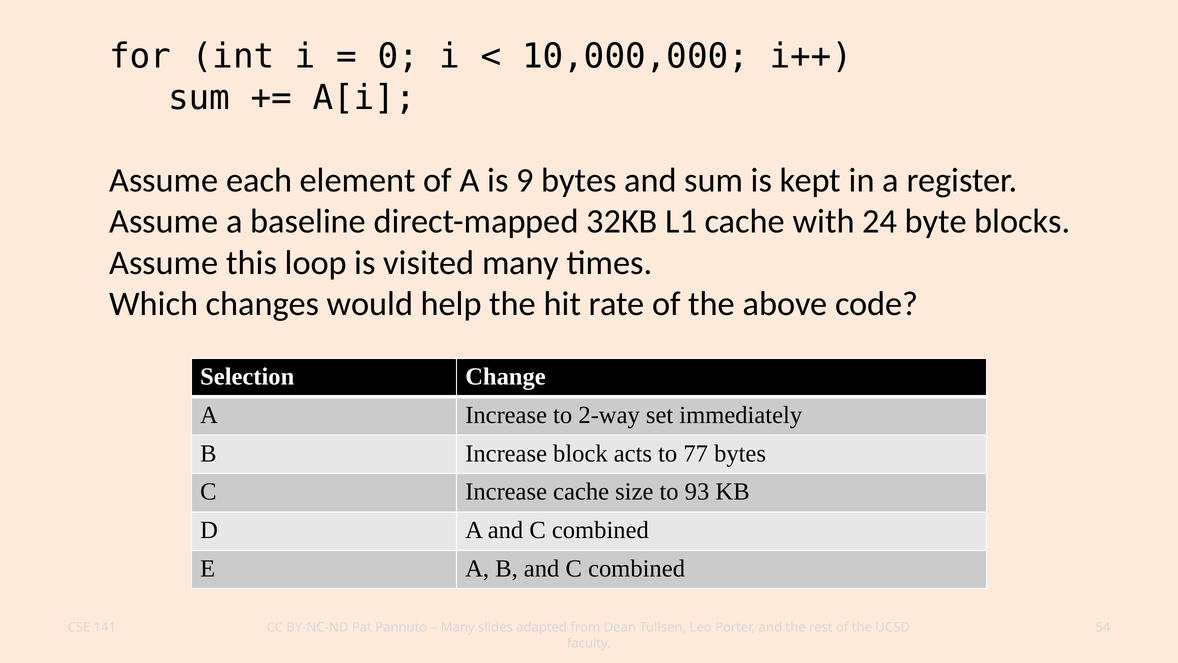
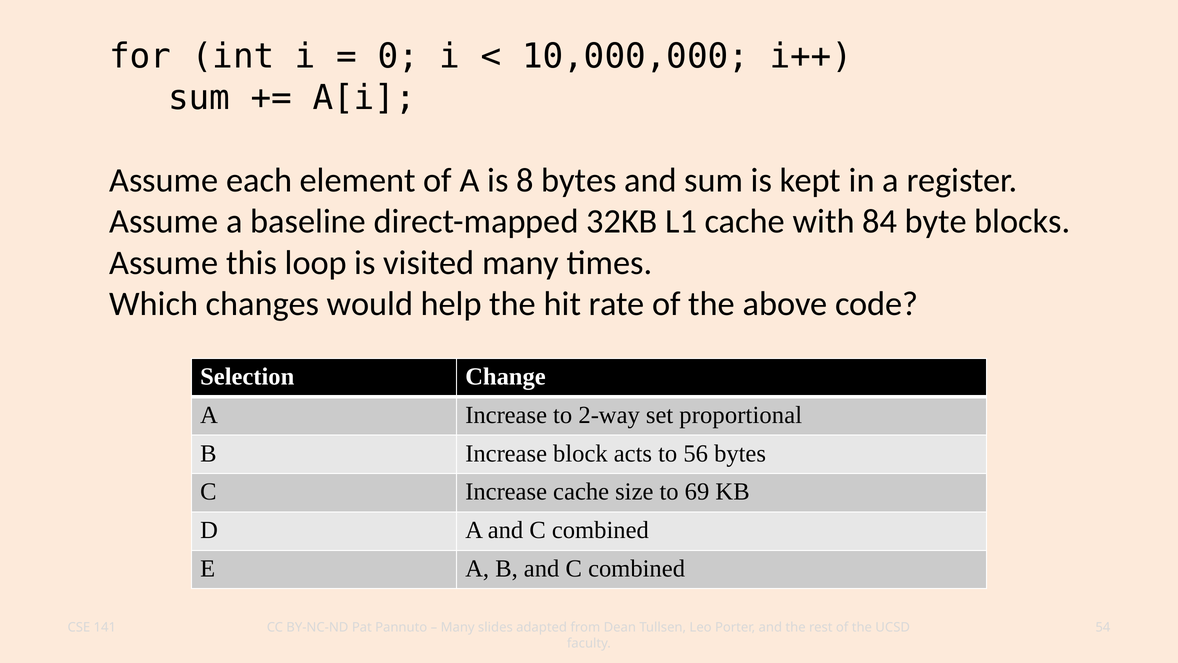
9: 9 -> 8 (525, 180)
24: 24 -> 84 (880, 221)
immediately: immediately -> proportional (741, 415)
77: 77 -> 56 (696, 453)
93: 93 -> 69 (697, 492)
